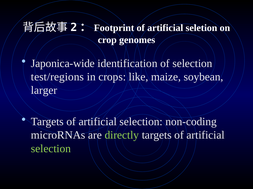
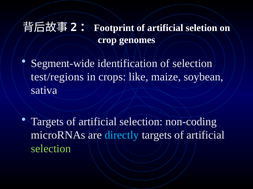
Japonica-wide: Japonica-wide -> Segment-wide (63, 64)
larger: larger -> sativa (44, 91)
directly colour: light green -> light blue (122, 136)
